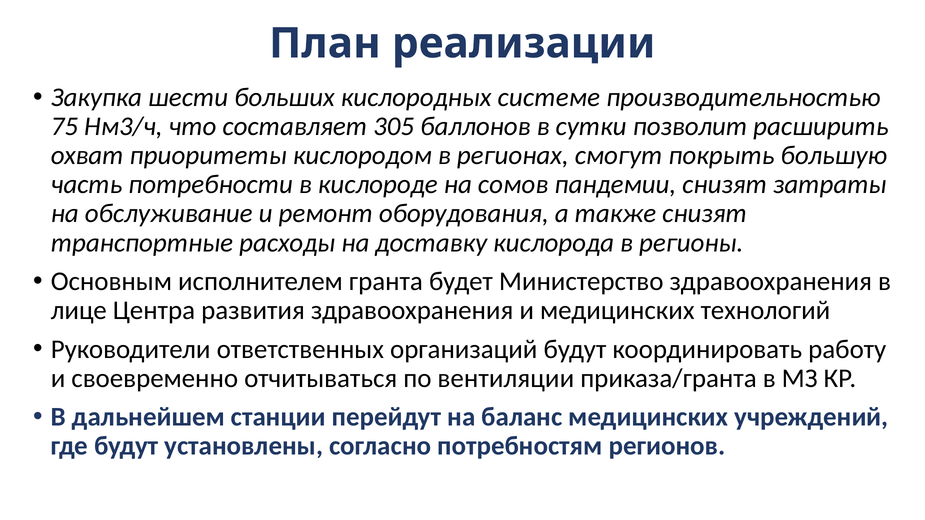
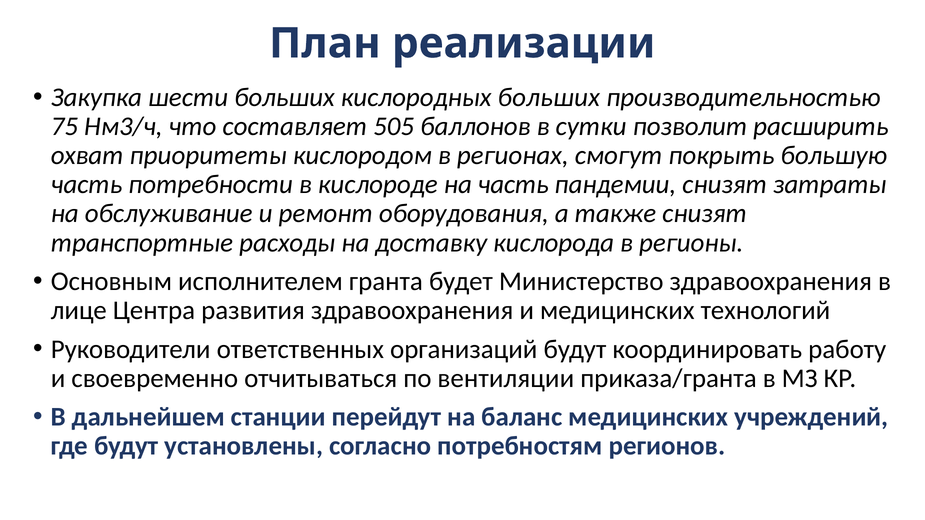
кислородных системе: системе -> больших (549, 97)
305: 305 -> 505 (394, 126)
на сомов: сомов -> часть (513, 185)
